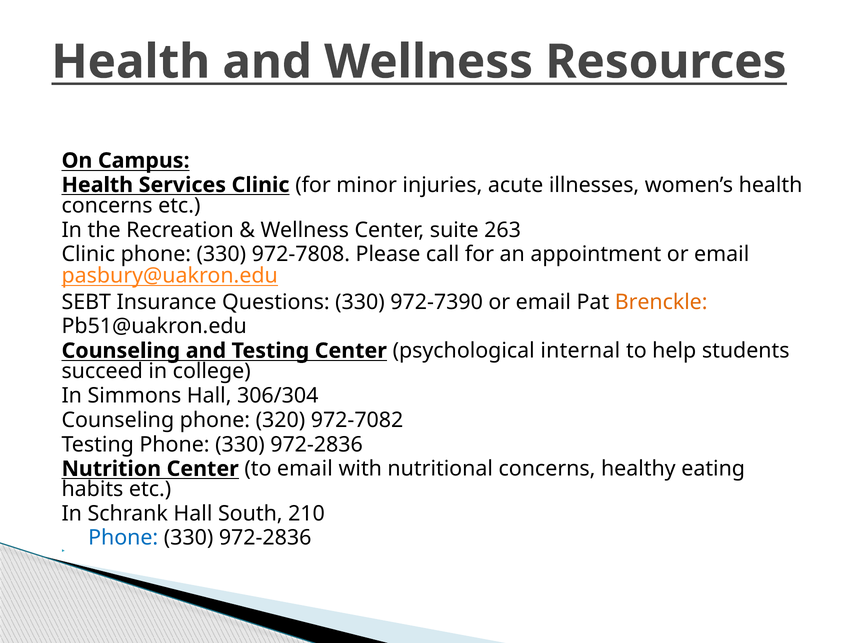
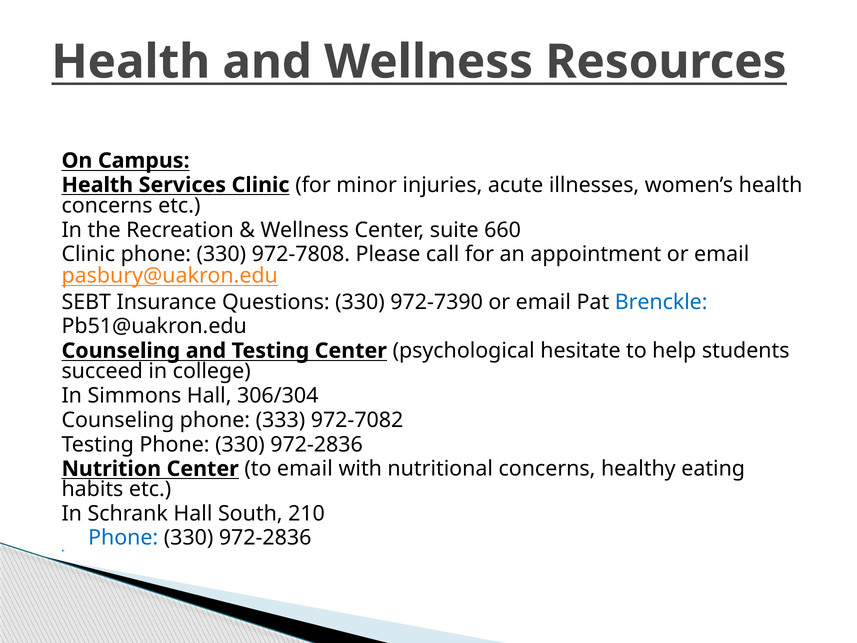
263: 263 -> 660 (503, 230)
Brenckle colour: orange -> blue (661, 302)
internal: internal -> hesitate (580, 351)
320: 320 -> 333 (280, 420)
